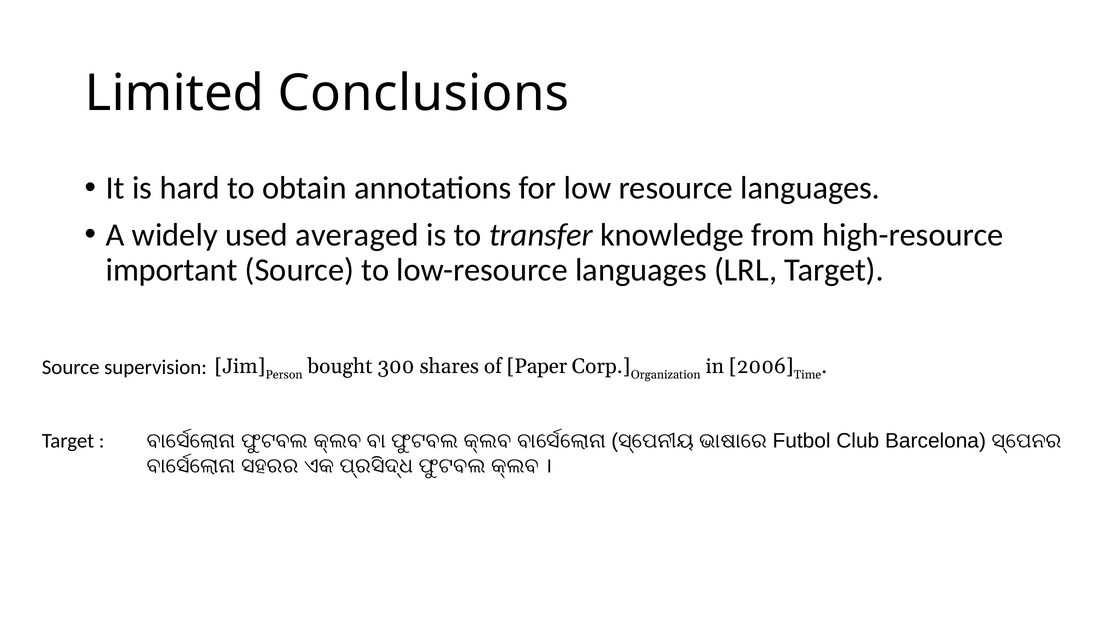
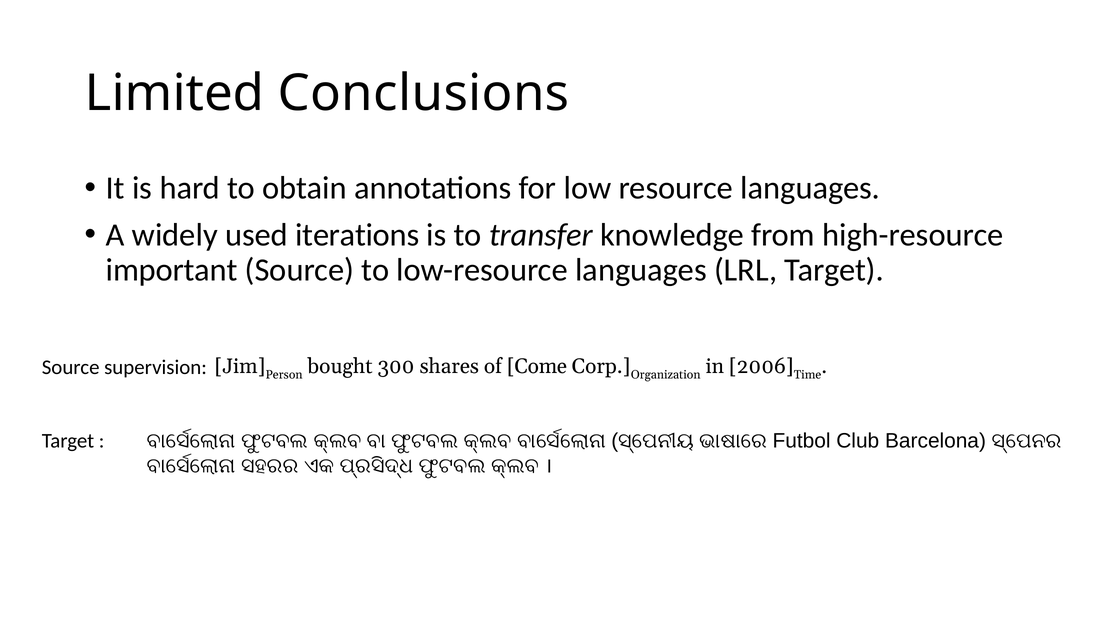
averaged: averaged -> iterations (357, 235)
Paper: Paper -> Come (537, 367)
